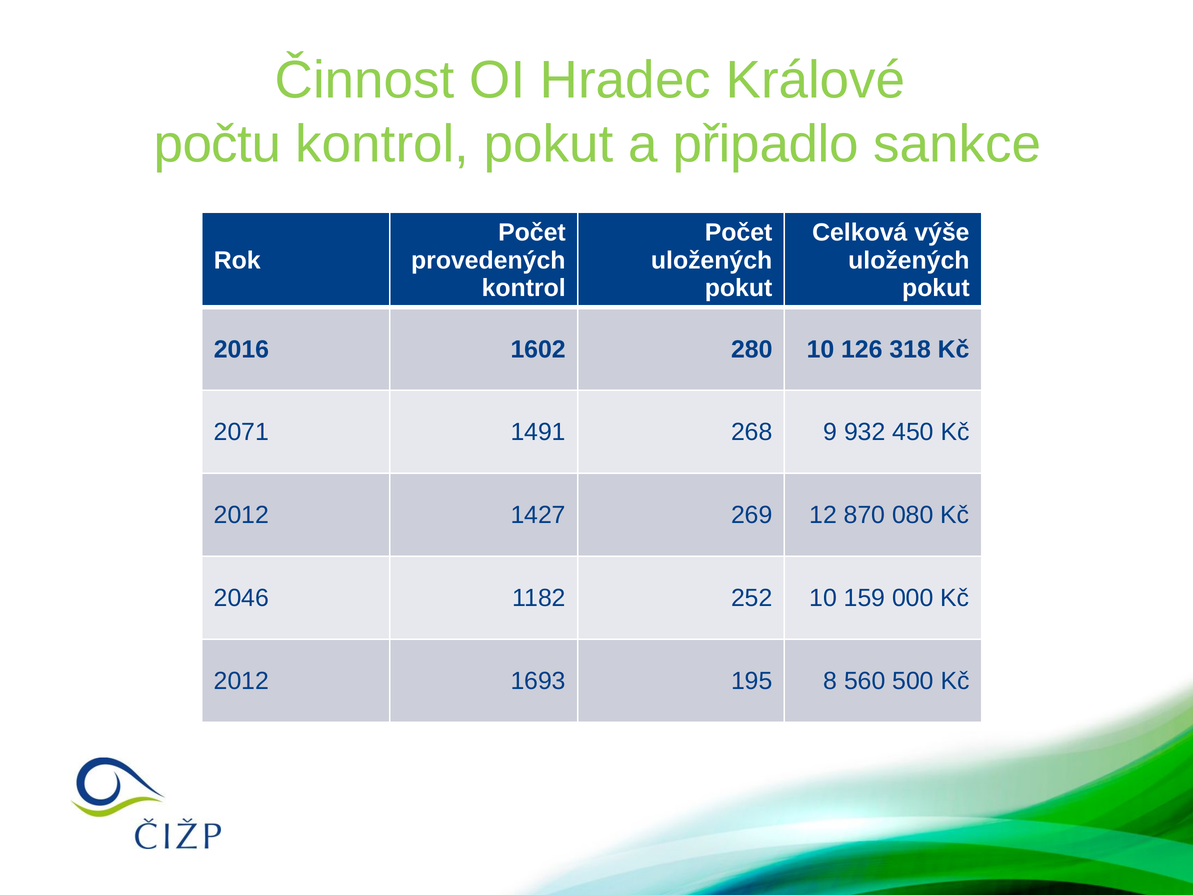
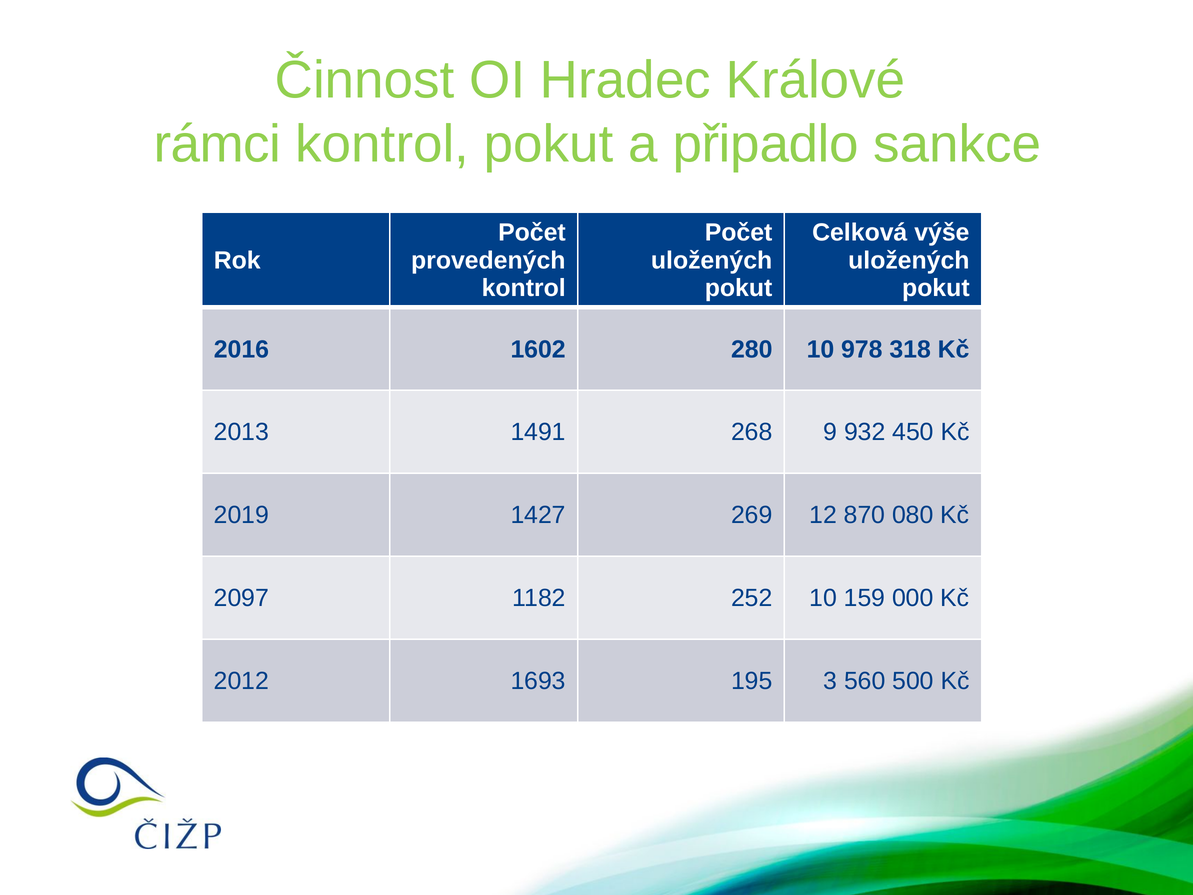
počtu: počtu -> rámci (217, 144)
126: 126 -> 978 (862, 349)
2071: 2071 -> 2013 (241, 432)
2012: 2012 -> 2019 (241, 515)
2046: 2046 -> 2097 (241, 598)
8: 8 -> 3 (830, 681)
